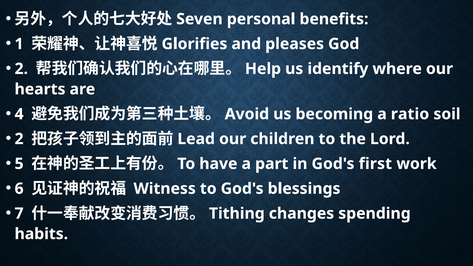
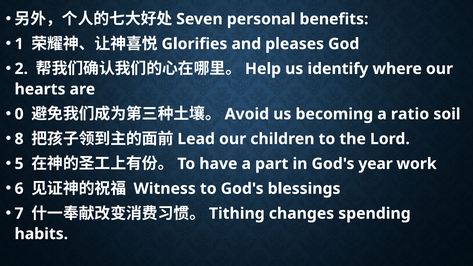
4: 4 -> 0 (19, 114)
2: 2 -> 8 (19, 139)
first: first -> year (376, 164)
